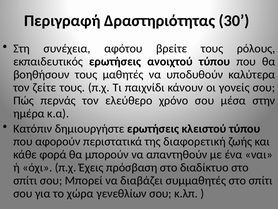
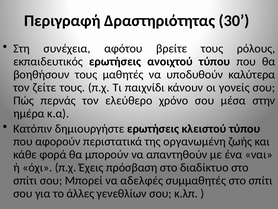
διαφορετική: διαφορετική -> οργανωμένη (195, 141)
διαβάζει: διαβάζει -> αδελφές (142, 180)
χώρα: χώρα -> άλλες (80, 193)
